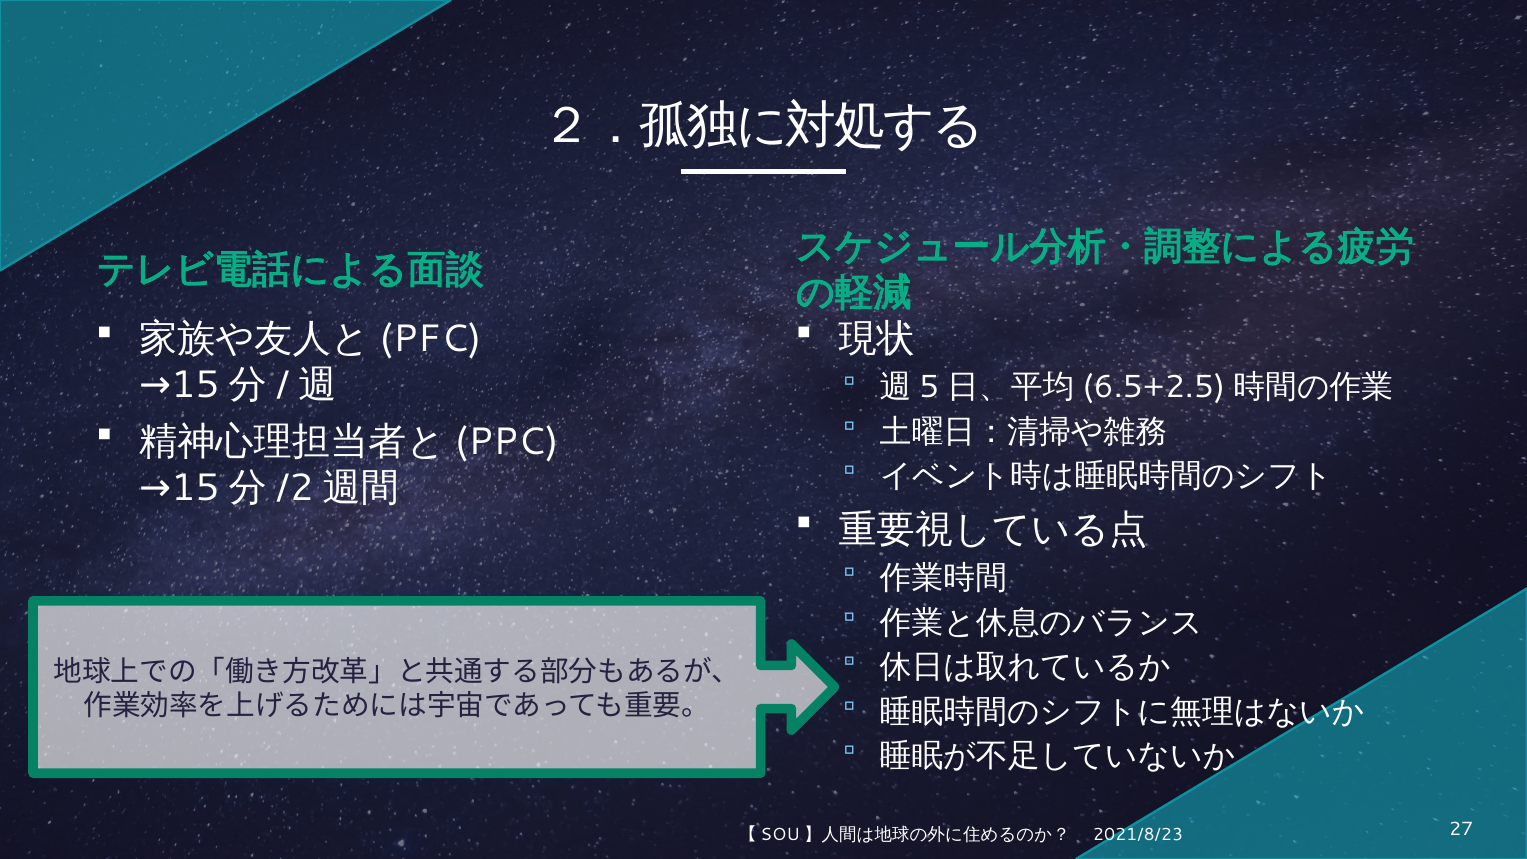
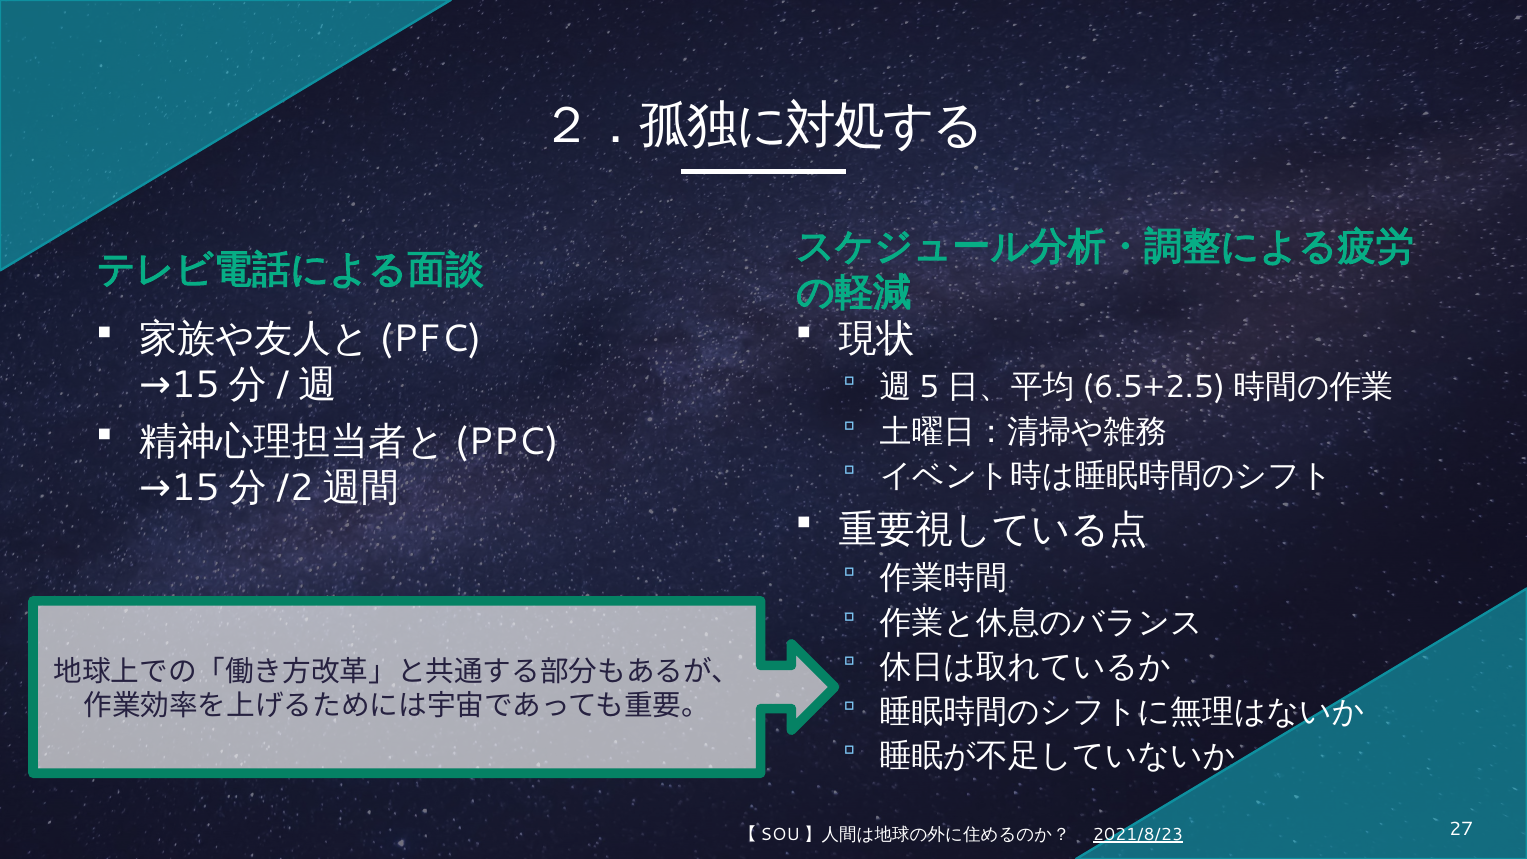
2021/8/23 underline: none -> present (1138, 834)
